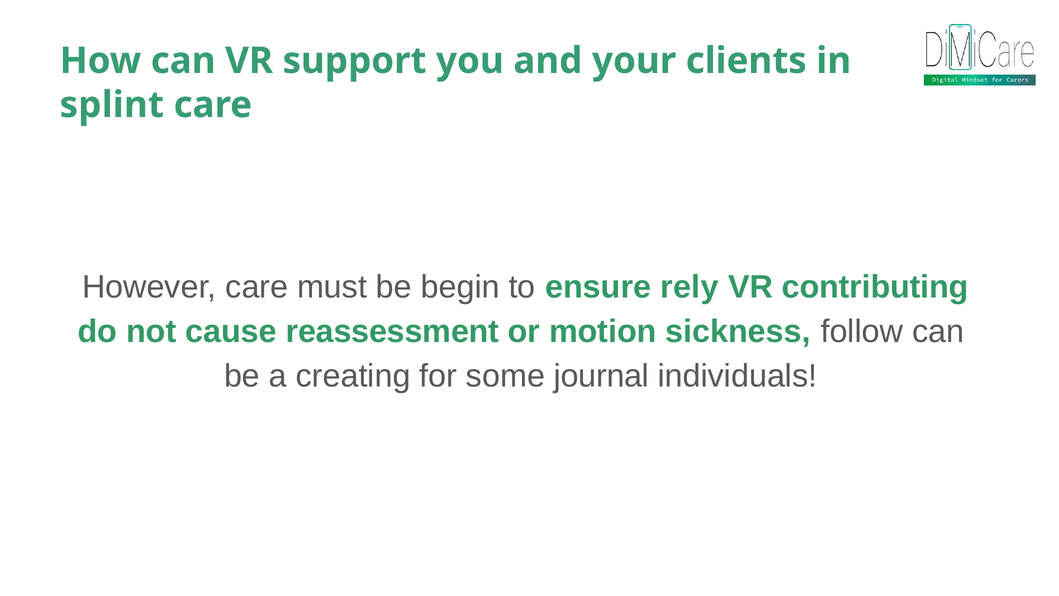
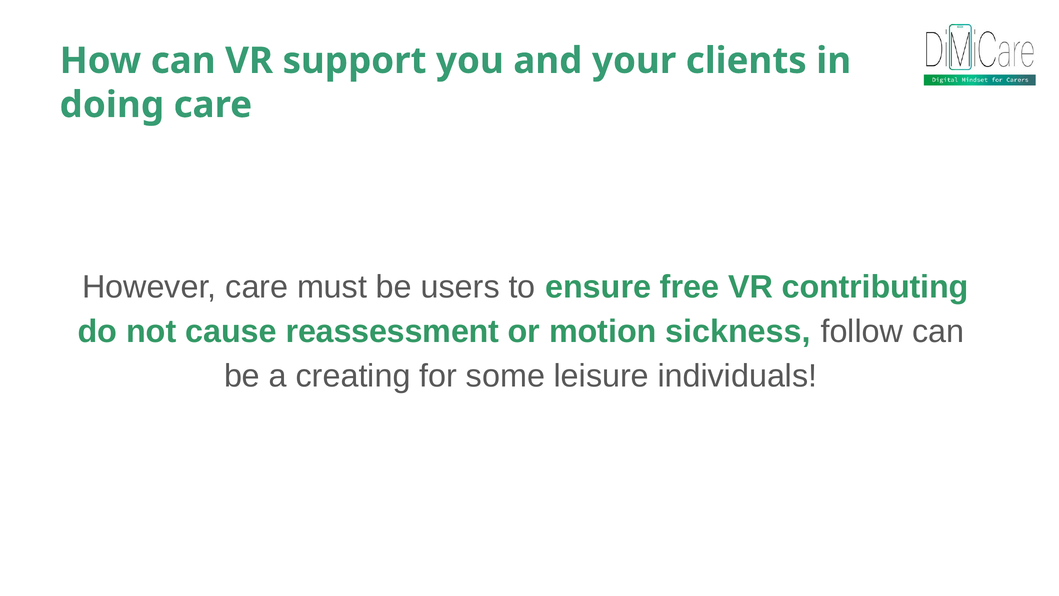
splint: splint -> doing (112, 105)
begin: begin -> users (460, 287)
rely: rely -> free (690, 287)
journal: journal -> leisure (601, 376)
